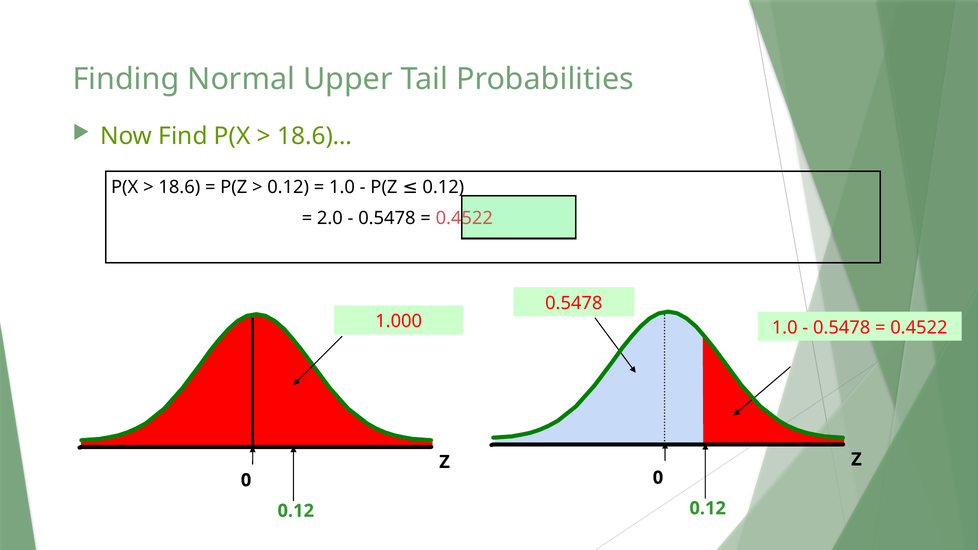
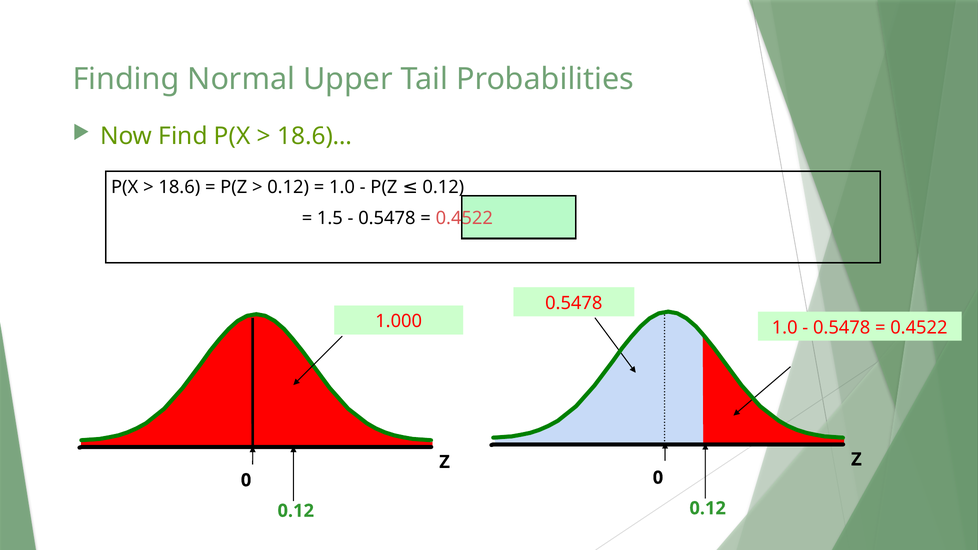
2.0: 2.0 -> 1.5 (330, 218)
